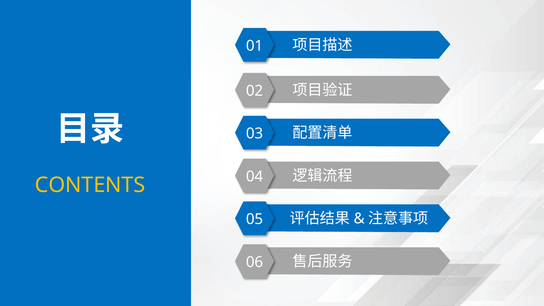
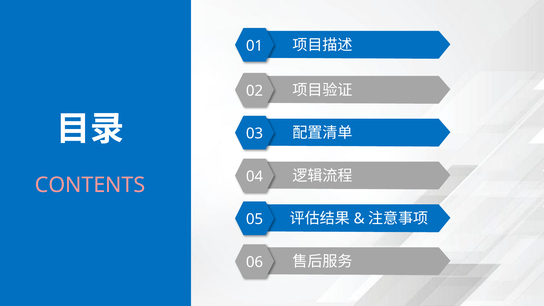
CONTENTS colour: yellow -> pink (90, 185)
